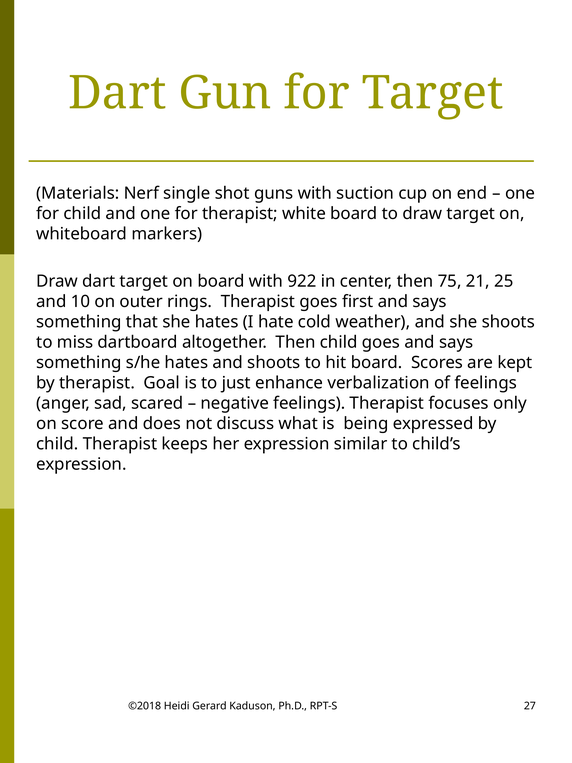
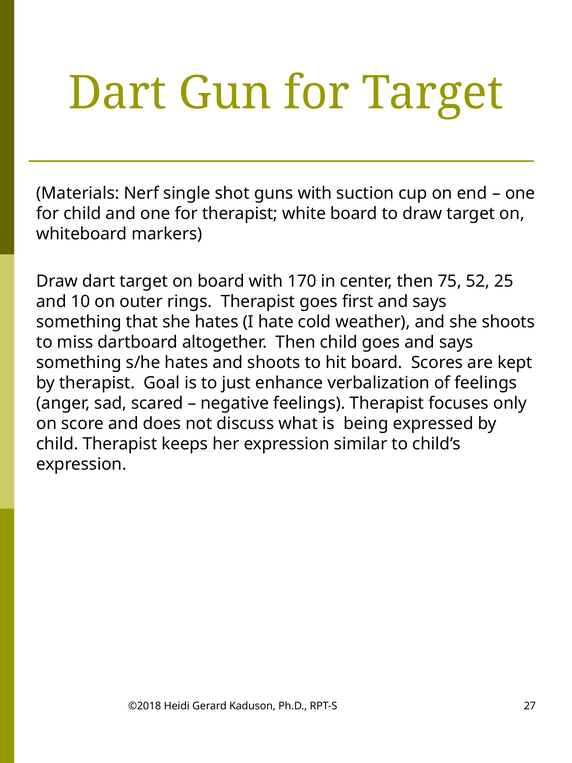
922: 922 -> 170 (302, 281)
21: 21 -> 52 (478, 281)
